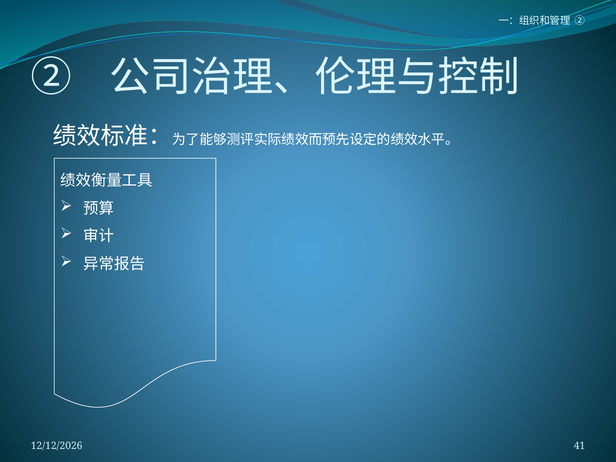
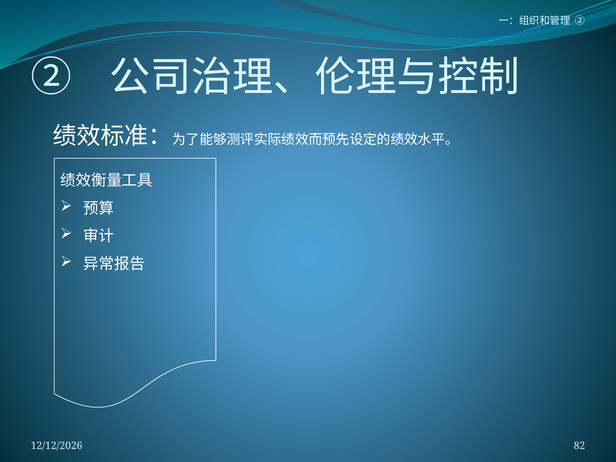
41: 41 -> 82 (580, 446)
